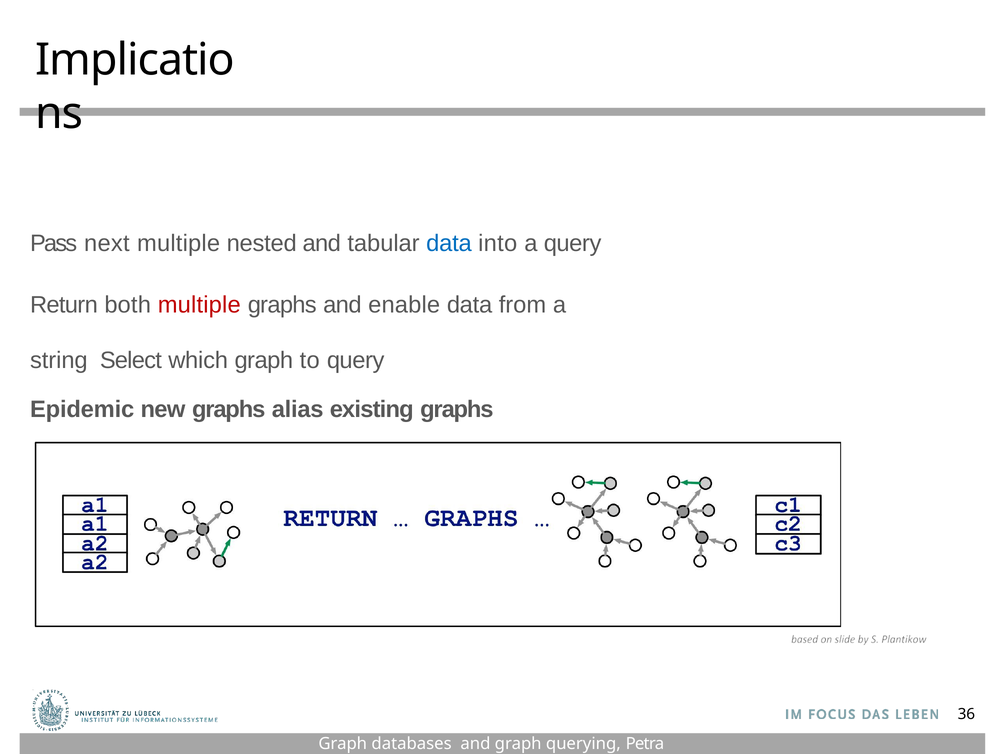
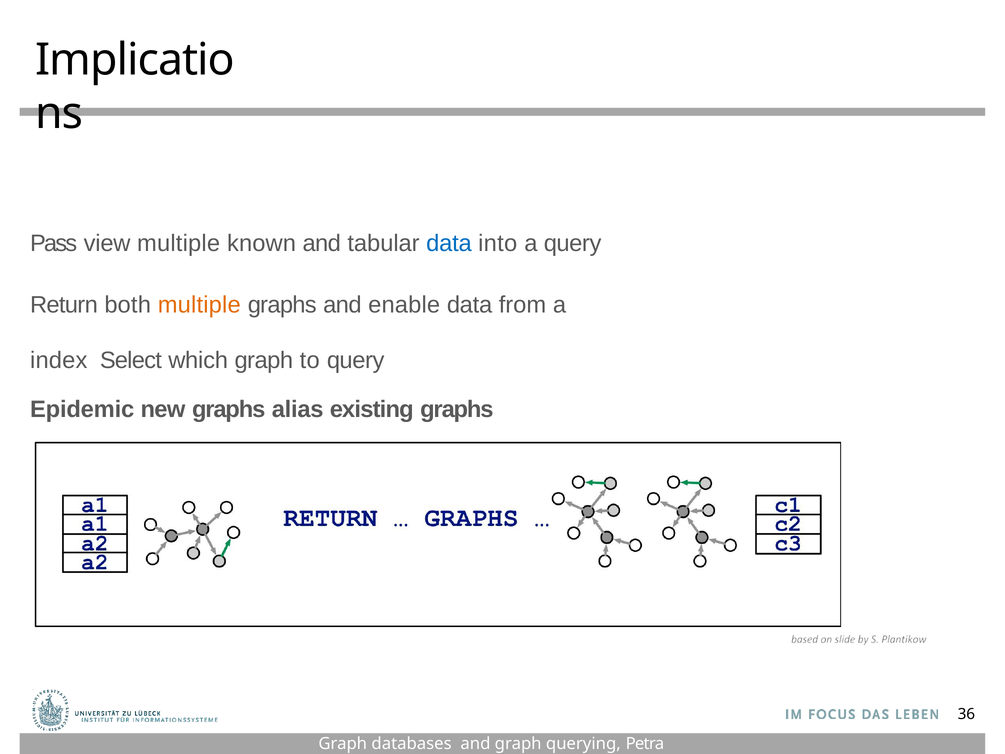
next: next -> view (107, 244)
nested: nested -> known (262, 244)
multiple colour: red -> orange (199, 305)
string: string -> index (59, 360)
